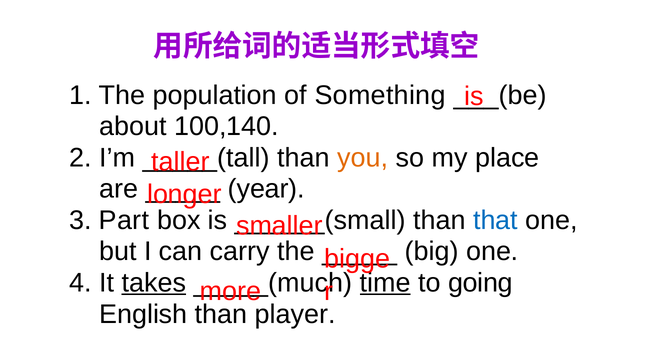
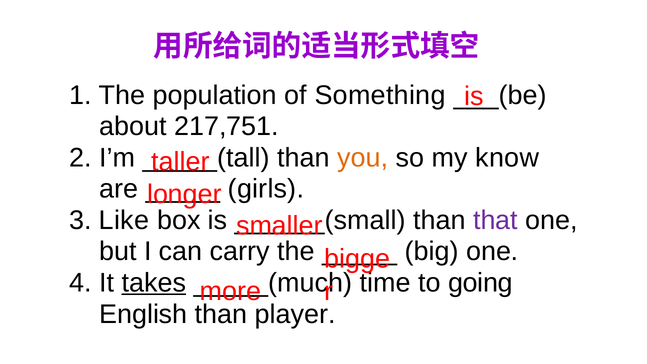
100,140: 100,140 -> 217,751 (226, 126)
place: place -> know (507, 158)
year: year -> girls (266, 189)
Part: Part -> Like (124, 220)
that colour: blue -> purple (495, 220)
time underline: present -> none (385, 283)
